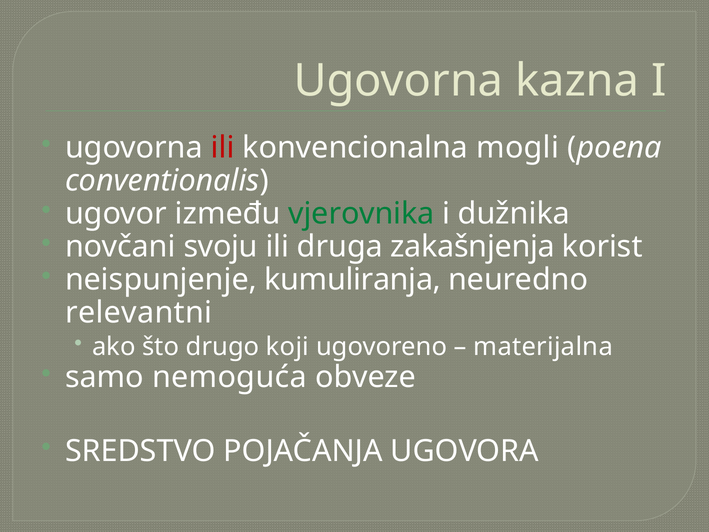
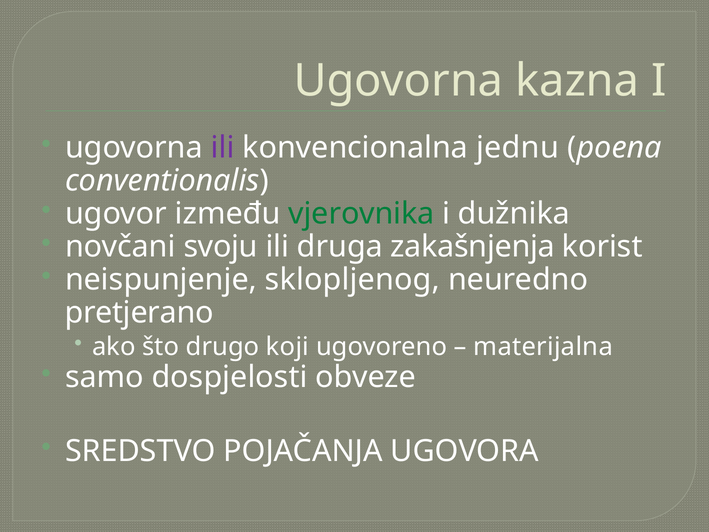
ili colour: red -> purple (223, 147)
mogli: mogli -> jednu (518, 147)
kumuliranja: kumuliranja -> sklopljenog (352, 279)
relevantni: relevantni -> pretjerano (139, 312)
nemoguća: nemoguća -> dospjelosti (230, 377)
